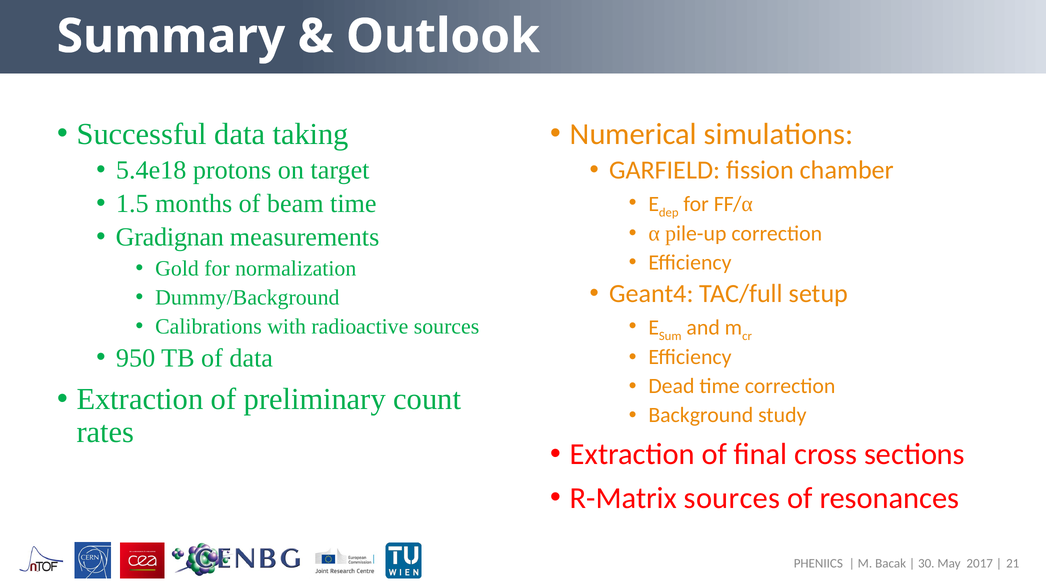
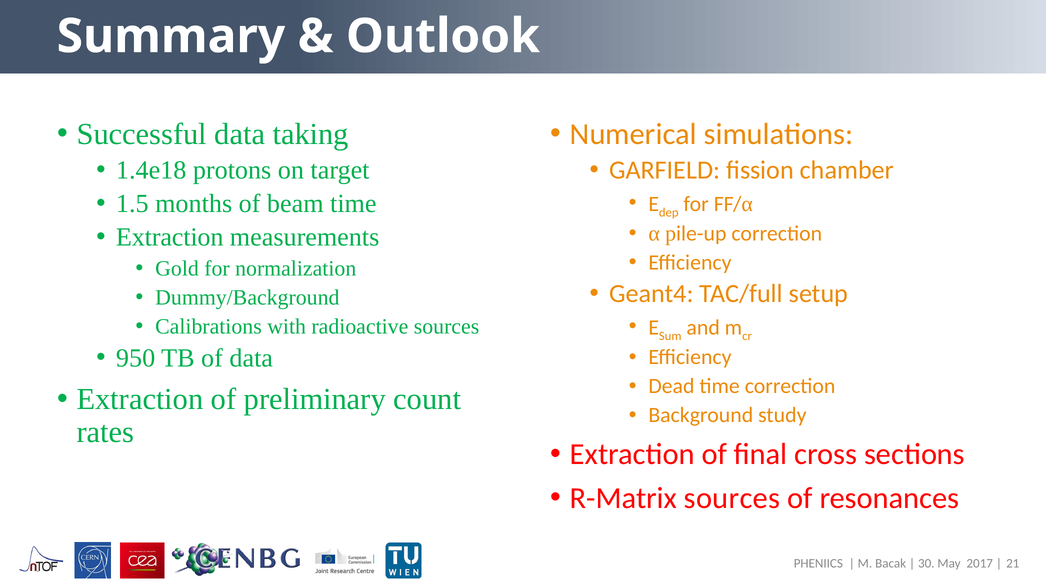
5.4e18: 5.4e18 -> 1.4e18 (151, 170)
Gradignan: Gradignan -> Extraction (170, 237)
